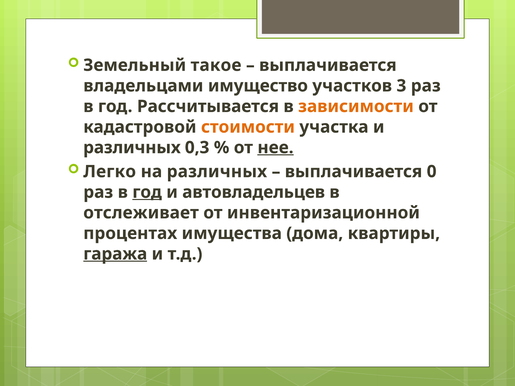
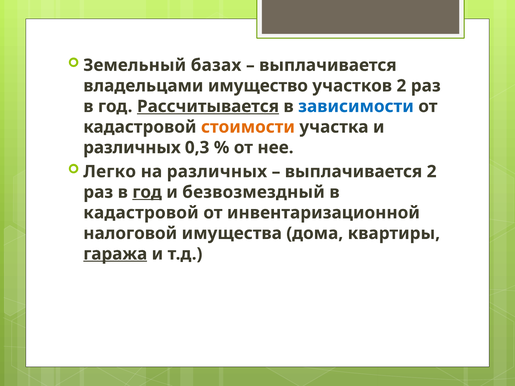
такое: такое -> базах (216, 65)
участков 3: 3 -> 2 (401, 86)
Рассчитывается underline: none -> present (208, 106)
зависимости colour: orange -> blue (356, 106)
нее underline: present -> none (275, 148)
выплачивается 0: 0 -> 2 (432, 172)
автовладельцев: автовладельцев -> безвозмездный (254, 192)
отслеживает: отслеживает -> кадастровой (141, 213)
процентах: процентах -> налоговой (130, 233)
